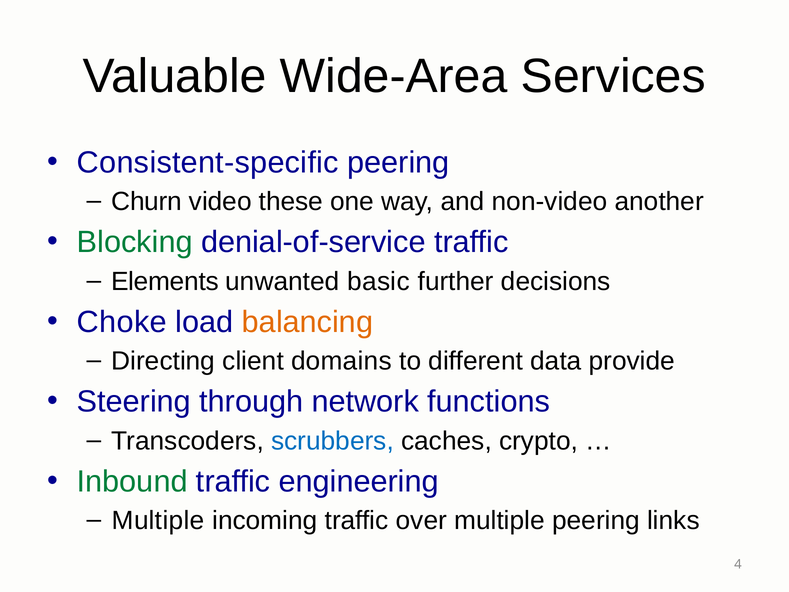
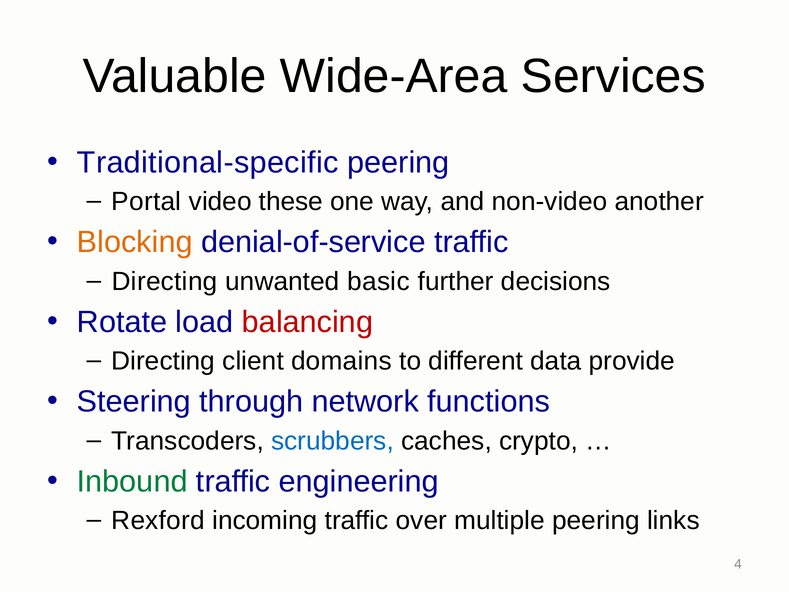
Consistent-specific: Consistent-specific -> Traditional-specific (208, 163)
Churn: Churn -> Portal (146, 202)
Blocking colour: green -> orange (135, 242)
Elements: Elements -> Directing (165, 281)
Choke: Choke -> Rotate (122, 322)
balancing colour: orange -> red (308, 322)
Multiple: Multiple -> Rexford (158, 520)
